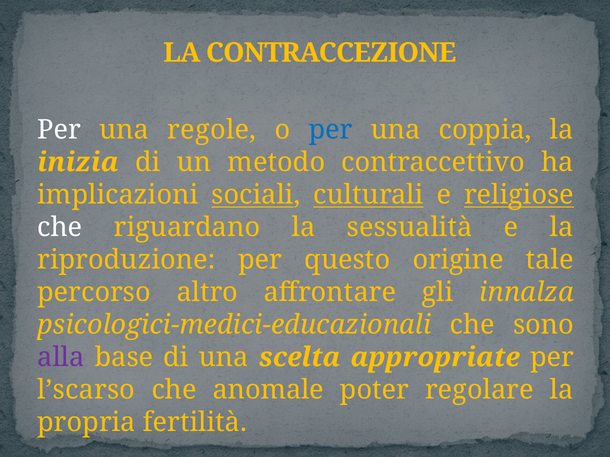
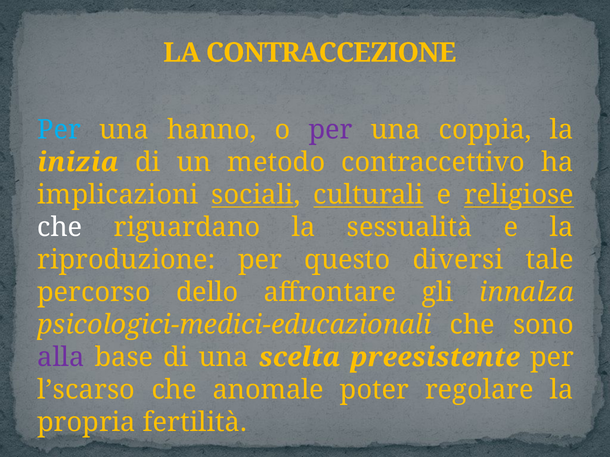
Per colour: white -> light blue (59, 130)
regole: regole -> hanno (212, 130)
per colour: blue -> purple (331, 130)
origine: origine -> diversi (458, 260)
altro: altro -> dello (207, 293)
appropriate: appropriate -> preesistente (435, 358)
